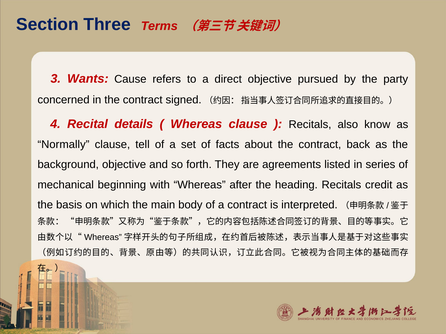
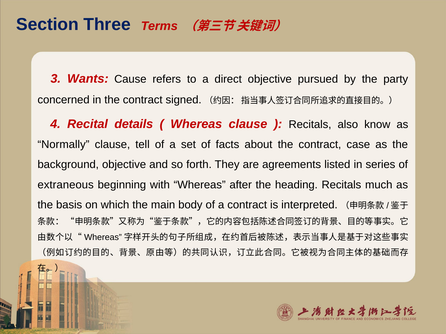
back: back -> case (358, 145)
mechanical: mechanical -> extraneous (66, 185)
credit: credit -> much (379, 185)
